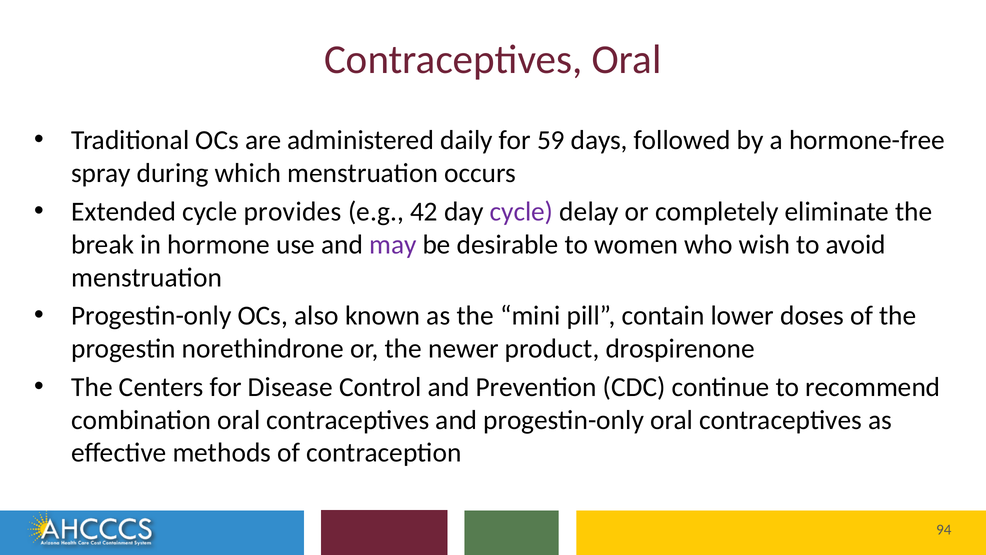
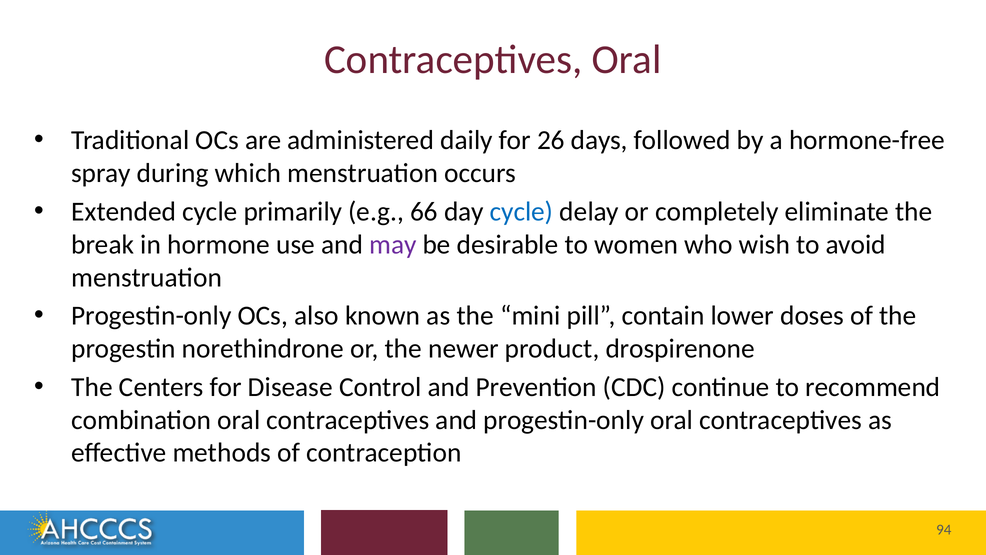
59: 59 -> 26 (551, 140)
provides: provides -> primarily (293, 212)
42: 42 -> 66 (424, 212)
cycle colour: purple -> blue (521, 212)
